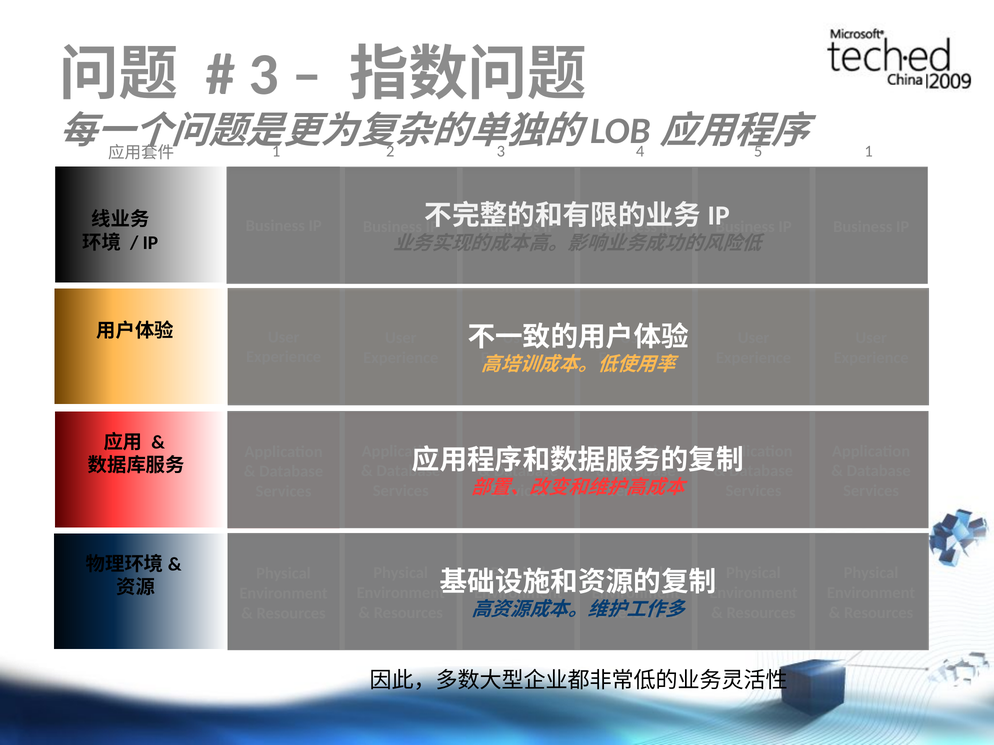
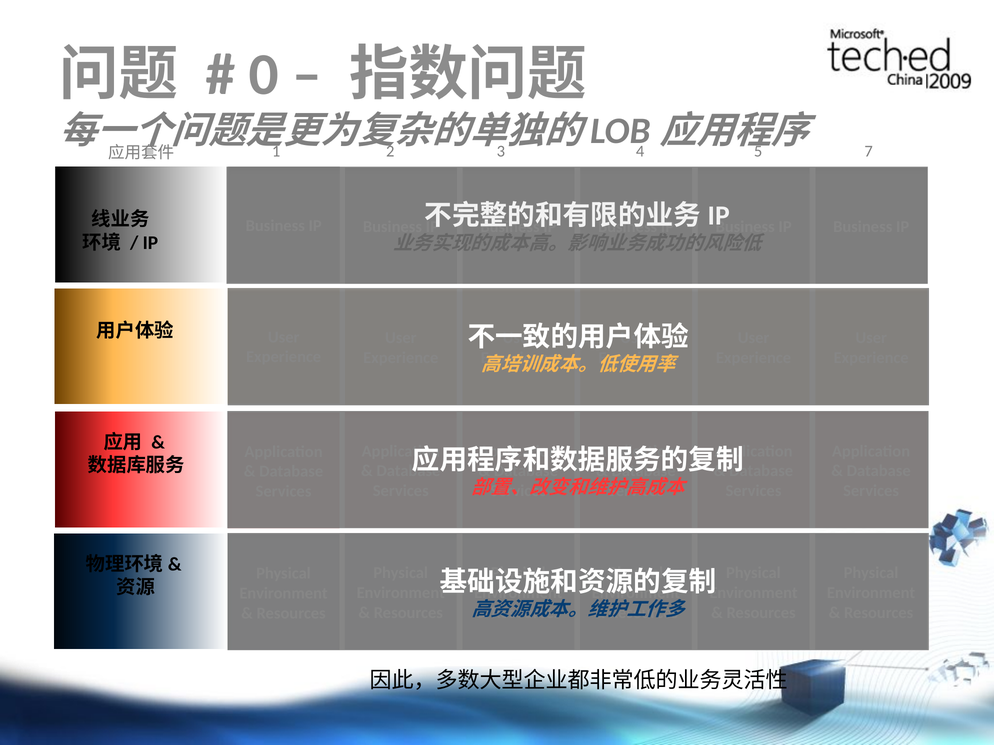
3: 3 -> 0 (264, 75)
1: 1 -> 7 (869, 151)
